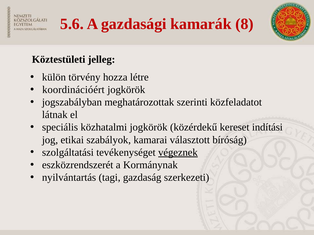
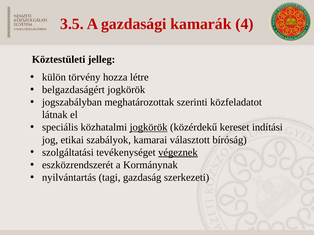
5.6: 5.6 -> 3.5 (72, 24)
8: 8 -> 4 (245, 24)
koordinációért: koordinációért -> belgazdaságért (73, 90)
jogkörök underline: none -> present (149, 128)
